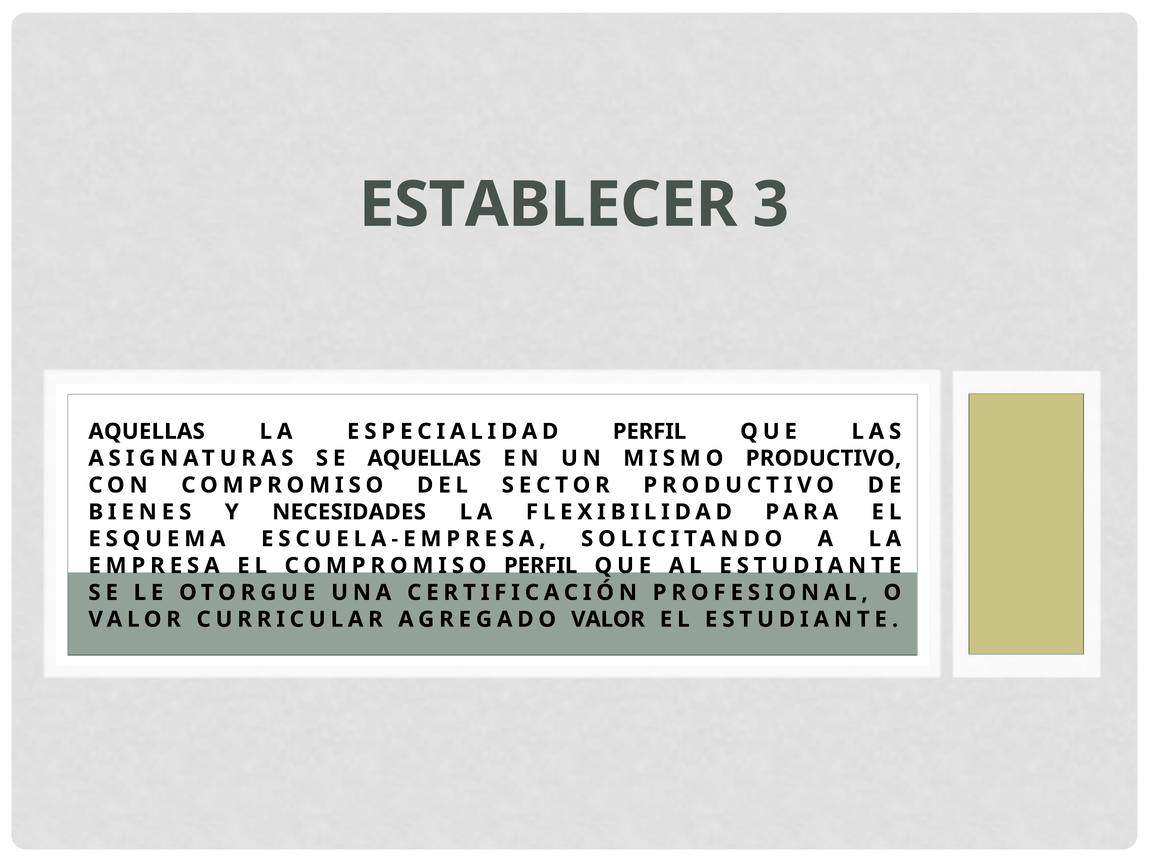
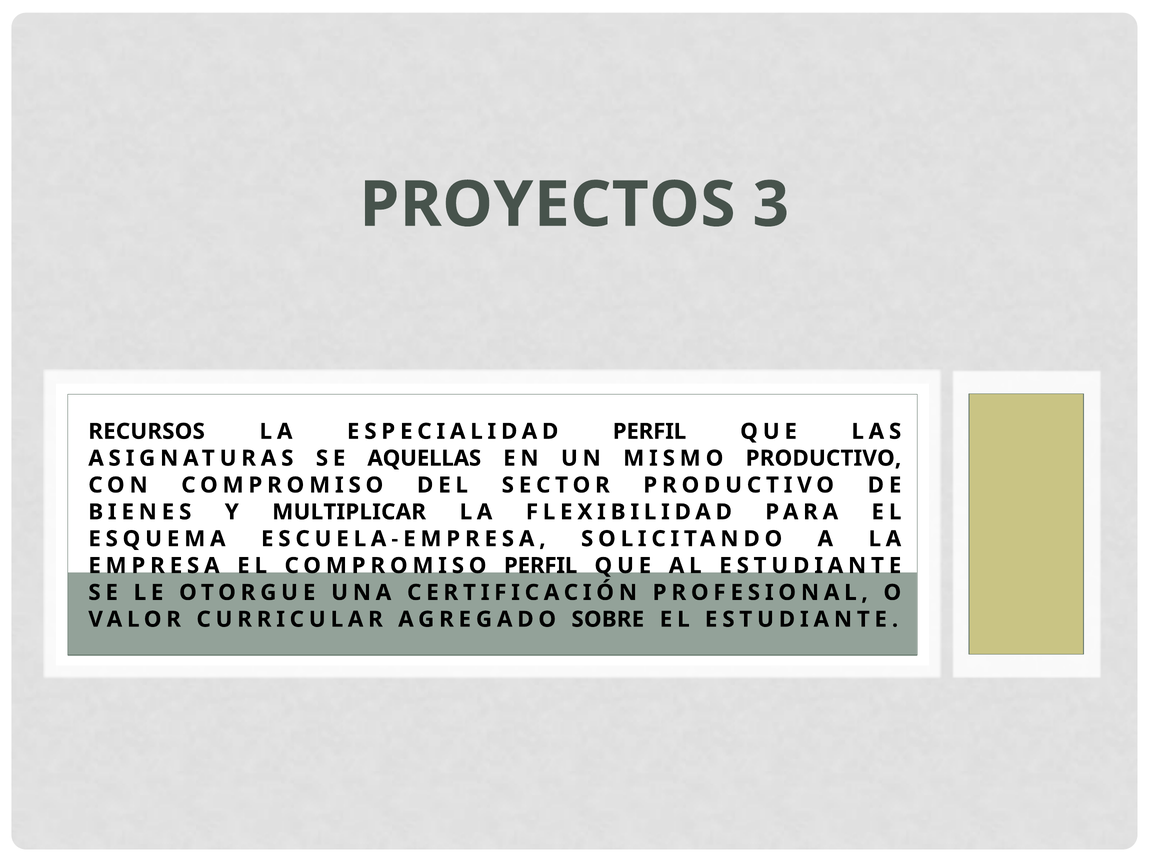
ESTABLECER: ESTABLECER -> PROYECTOS (548, 205)
AQUELLAS: AQUELLAS -> RECURSOS (147, 432)
NECESIDADES: NECESIDADES -> MULTIPLICAR (349, 512)
AGREGADO VALOR: VALOR -> SOBRE (608, 620)
